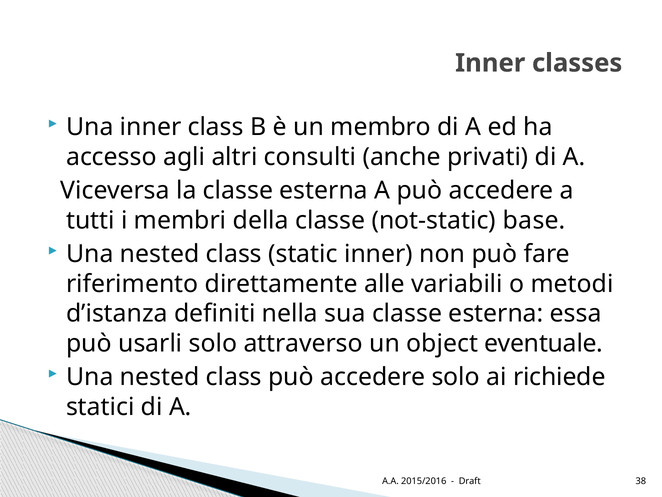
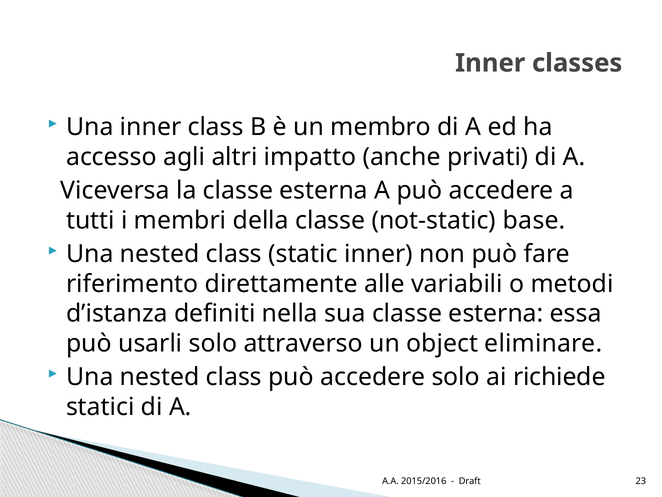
consulti: consulti -> impatto (310, 157)
eventuale: eventuale -> eliminare (543, 343)
38: 38 -> 23 (641, 481)
